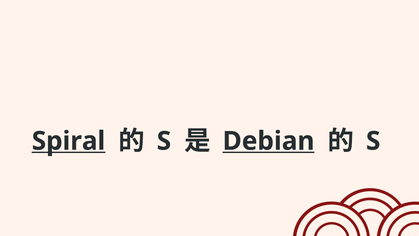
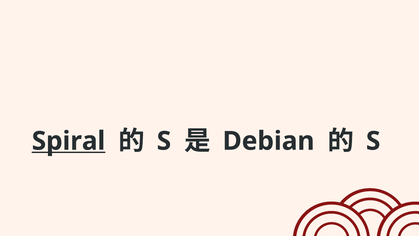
Debian underline: present -> none (269, 141)
